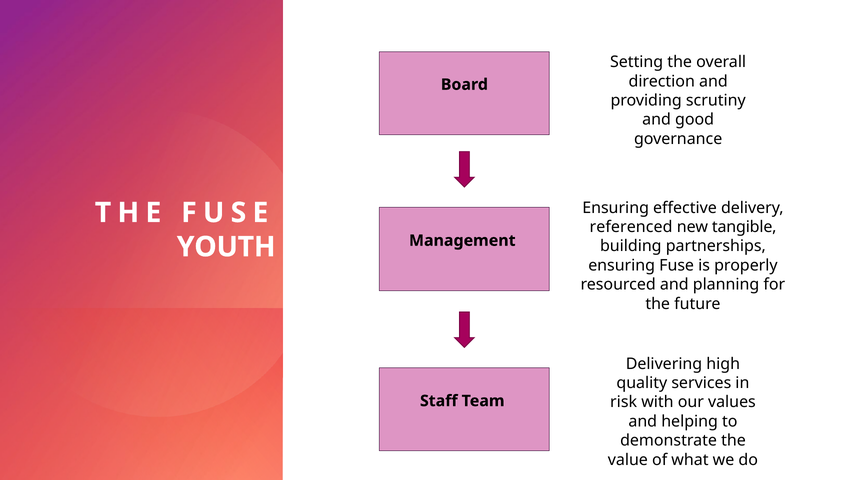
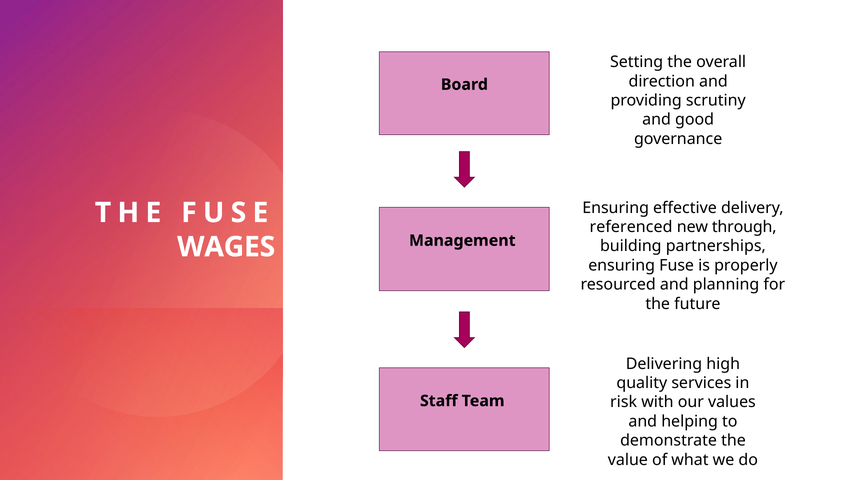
tangible: tangible -> through (744, 227)
YOUTH: YOUTH -> WAGES (226, 247)
